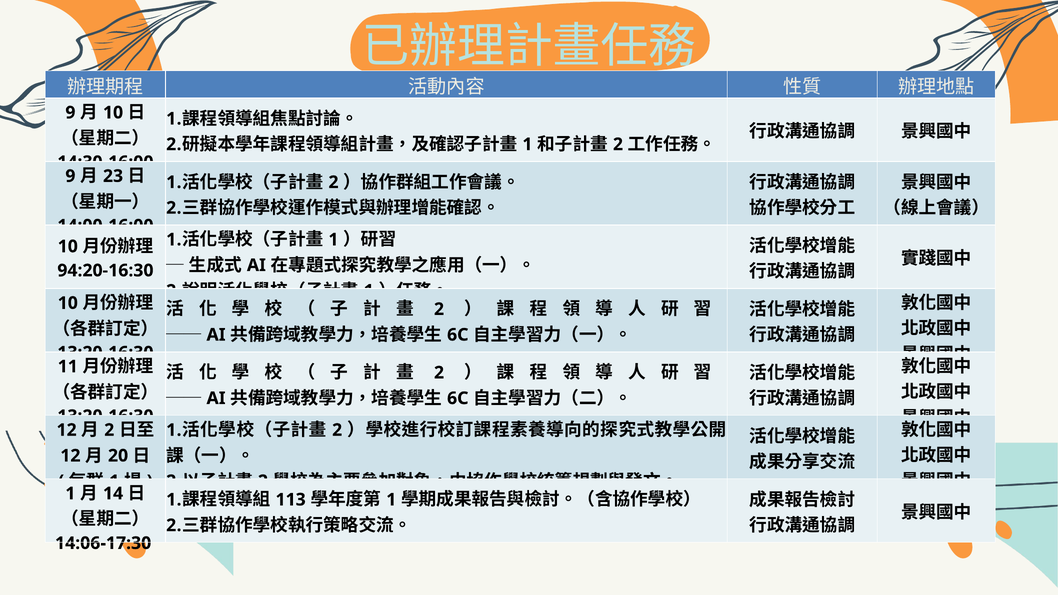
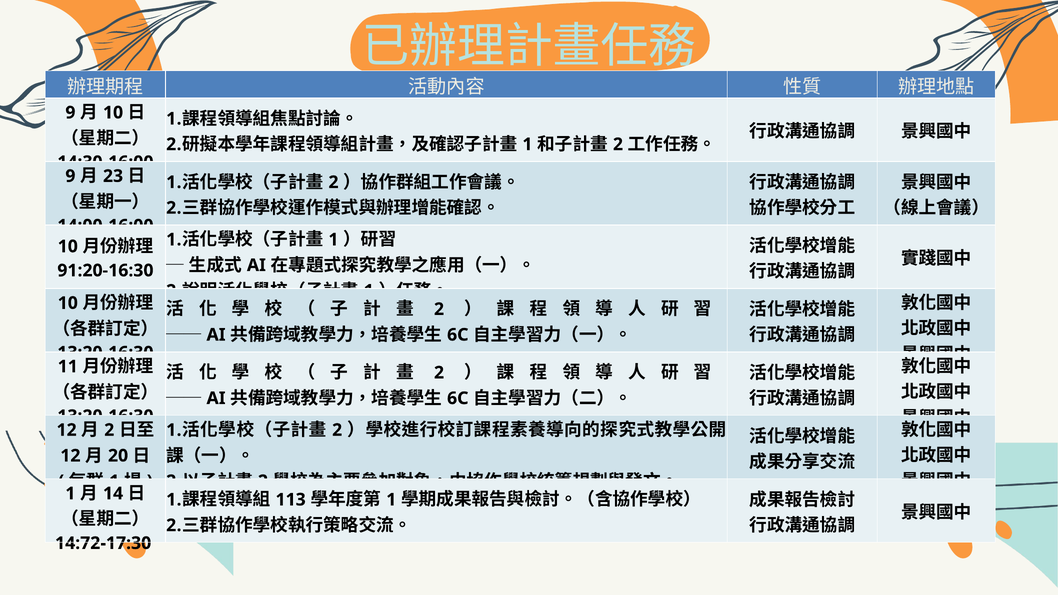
94:20-16:30: 94:20-16:30 -> 91:20-16:30 (105, 271)
14:06-17:30: 14:06-17:30 -> 14:72-17:30 (103, 543)
